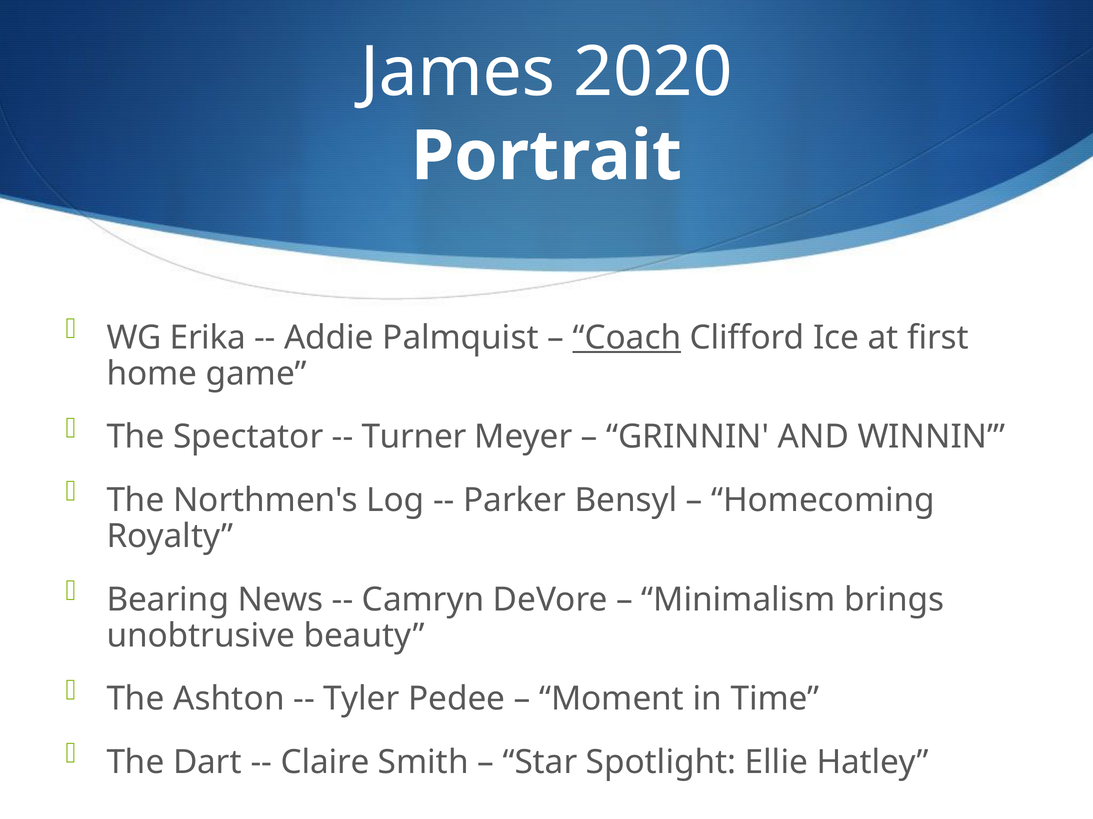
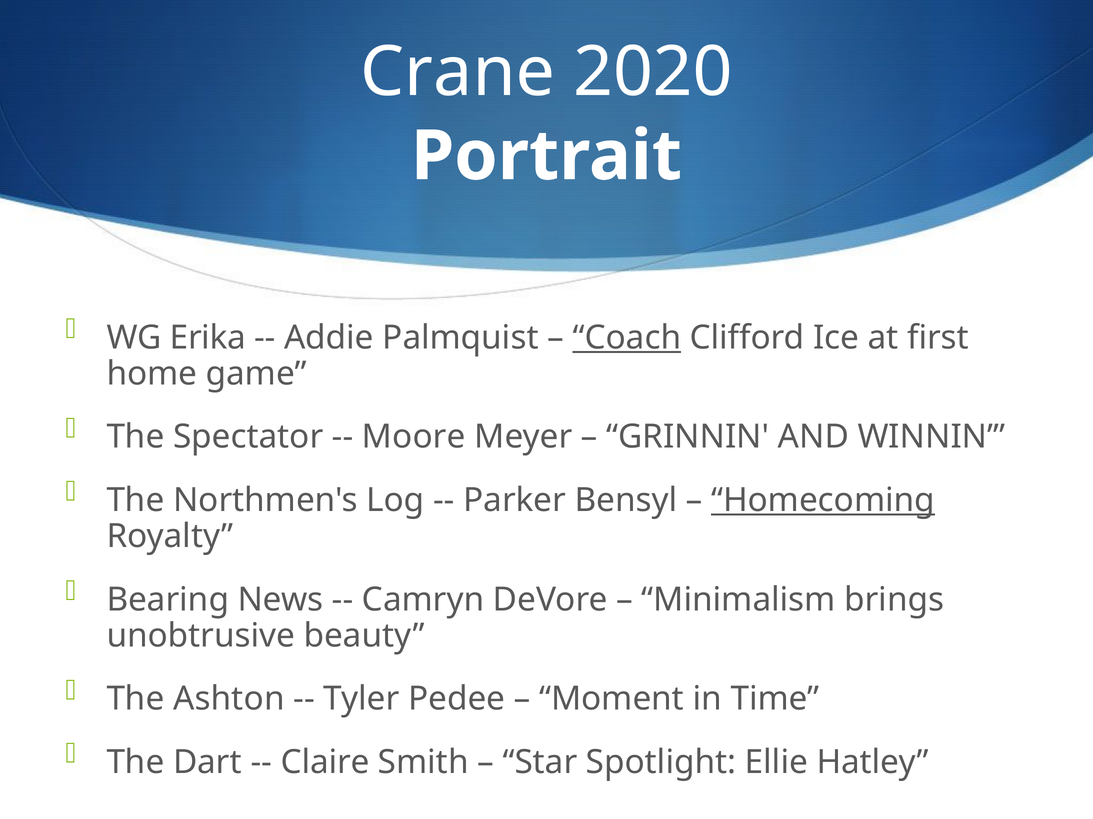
James: James -> Crane (458, 73)
Turner: Turner -> Moore (414, 437)
Homecoming underline: none -> present (823, 501)
